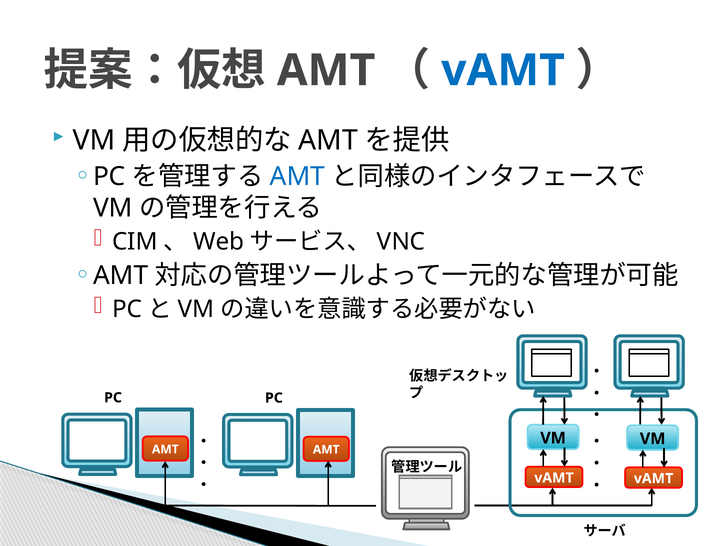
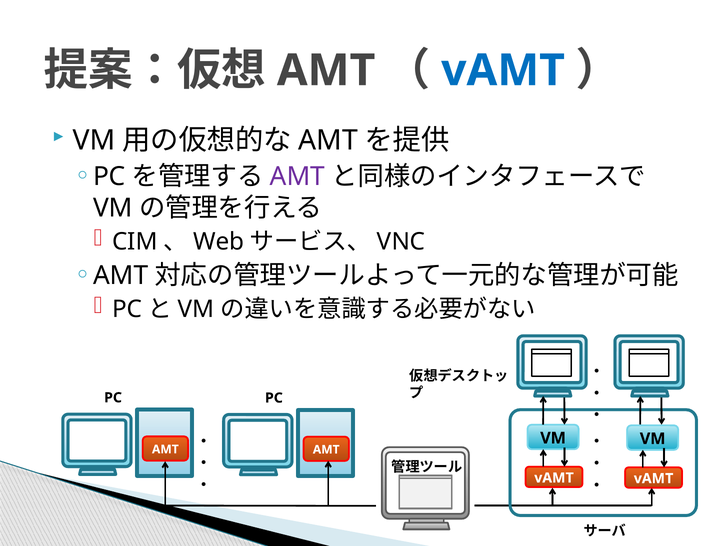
AMT colour: blue -> purple (297, 176)
